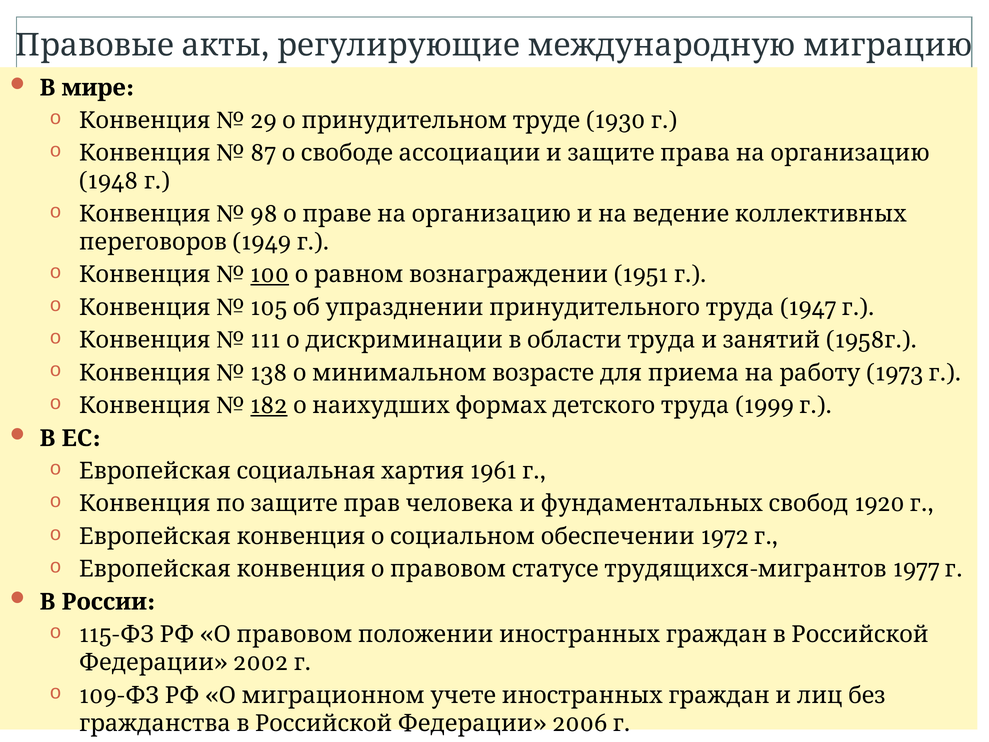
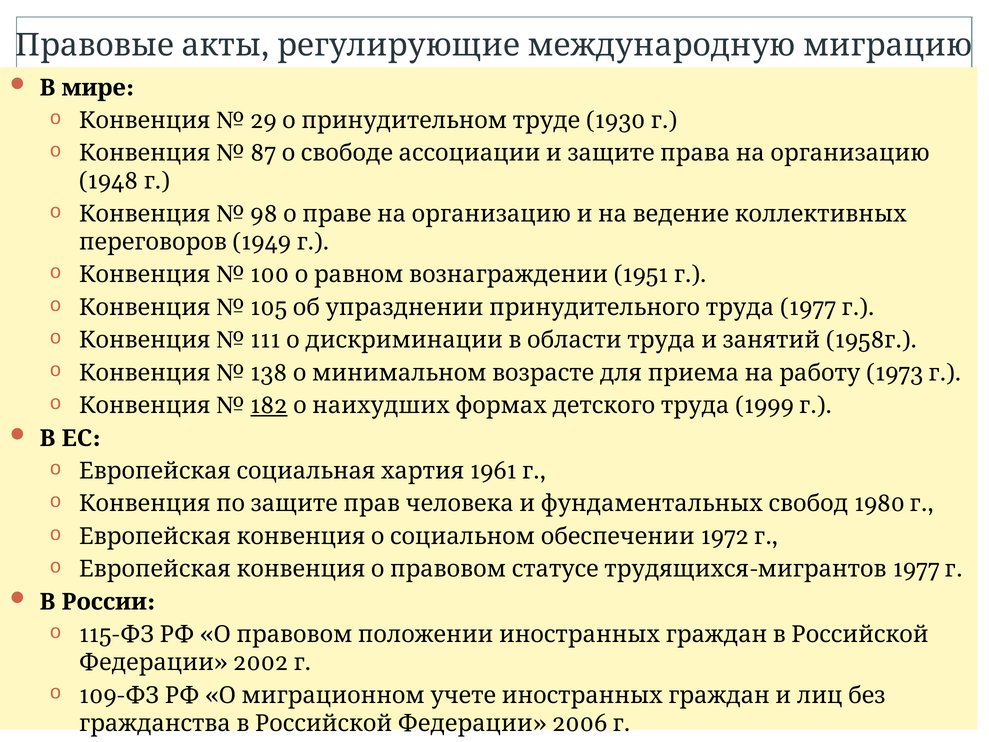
100 underline: present -> none (270, 275)
105 1947: 1947 -> 1977 (808, 307)
1920: 1920 -> 1980 (880, 504)
